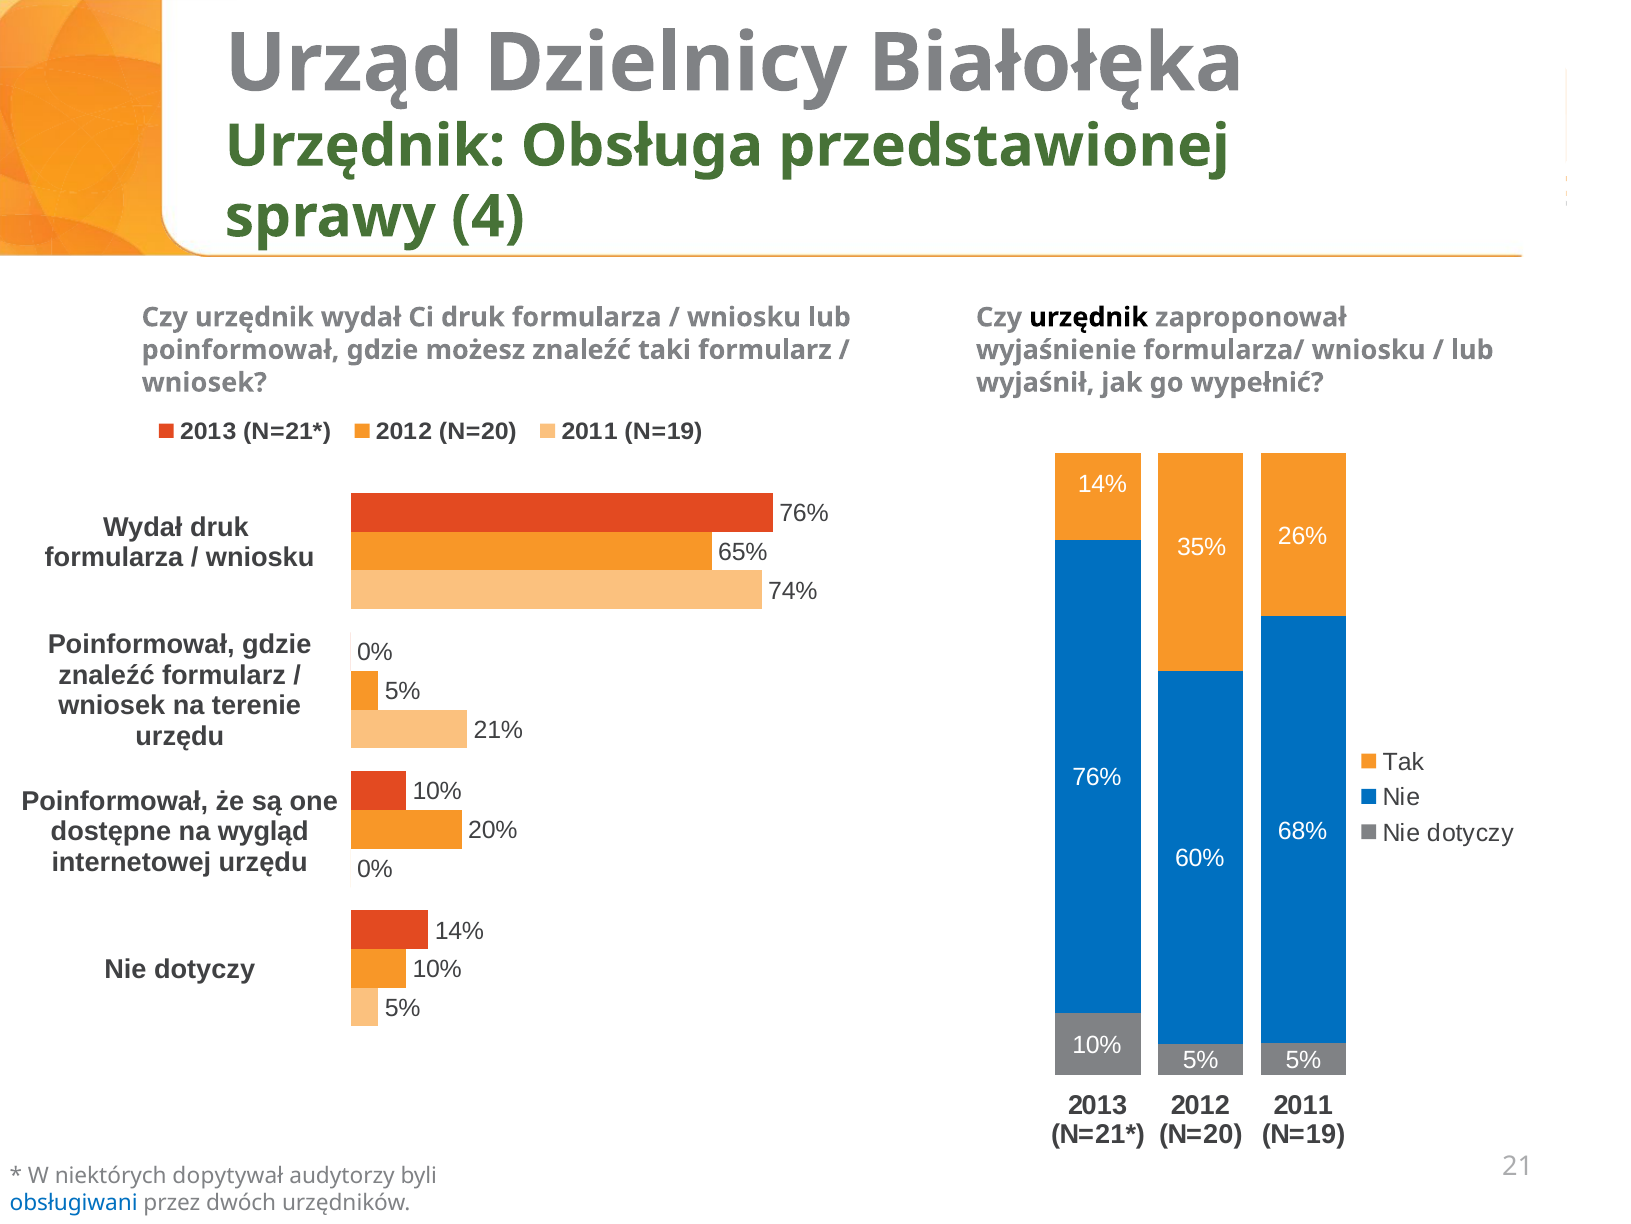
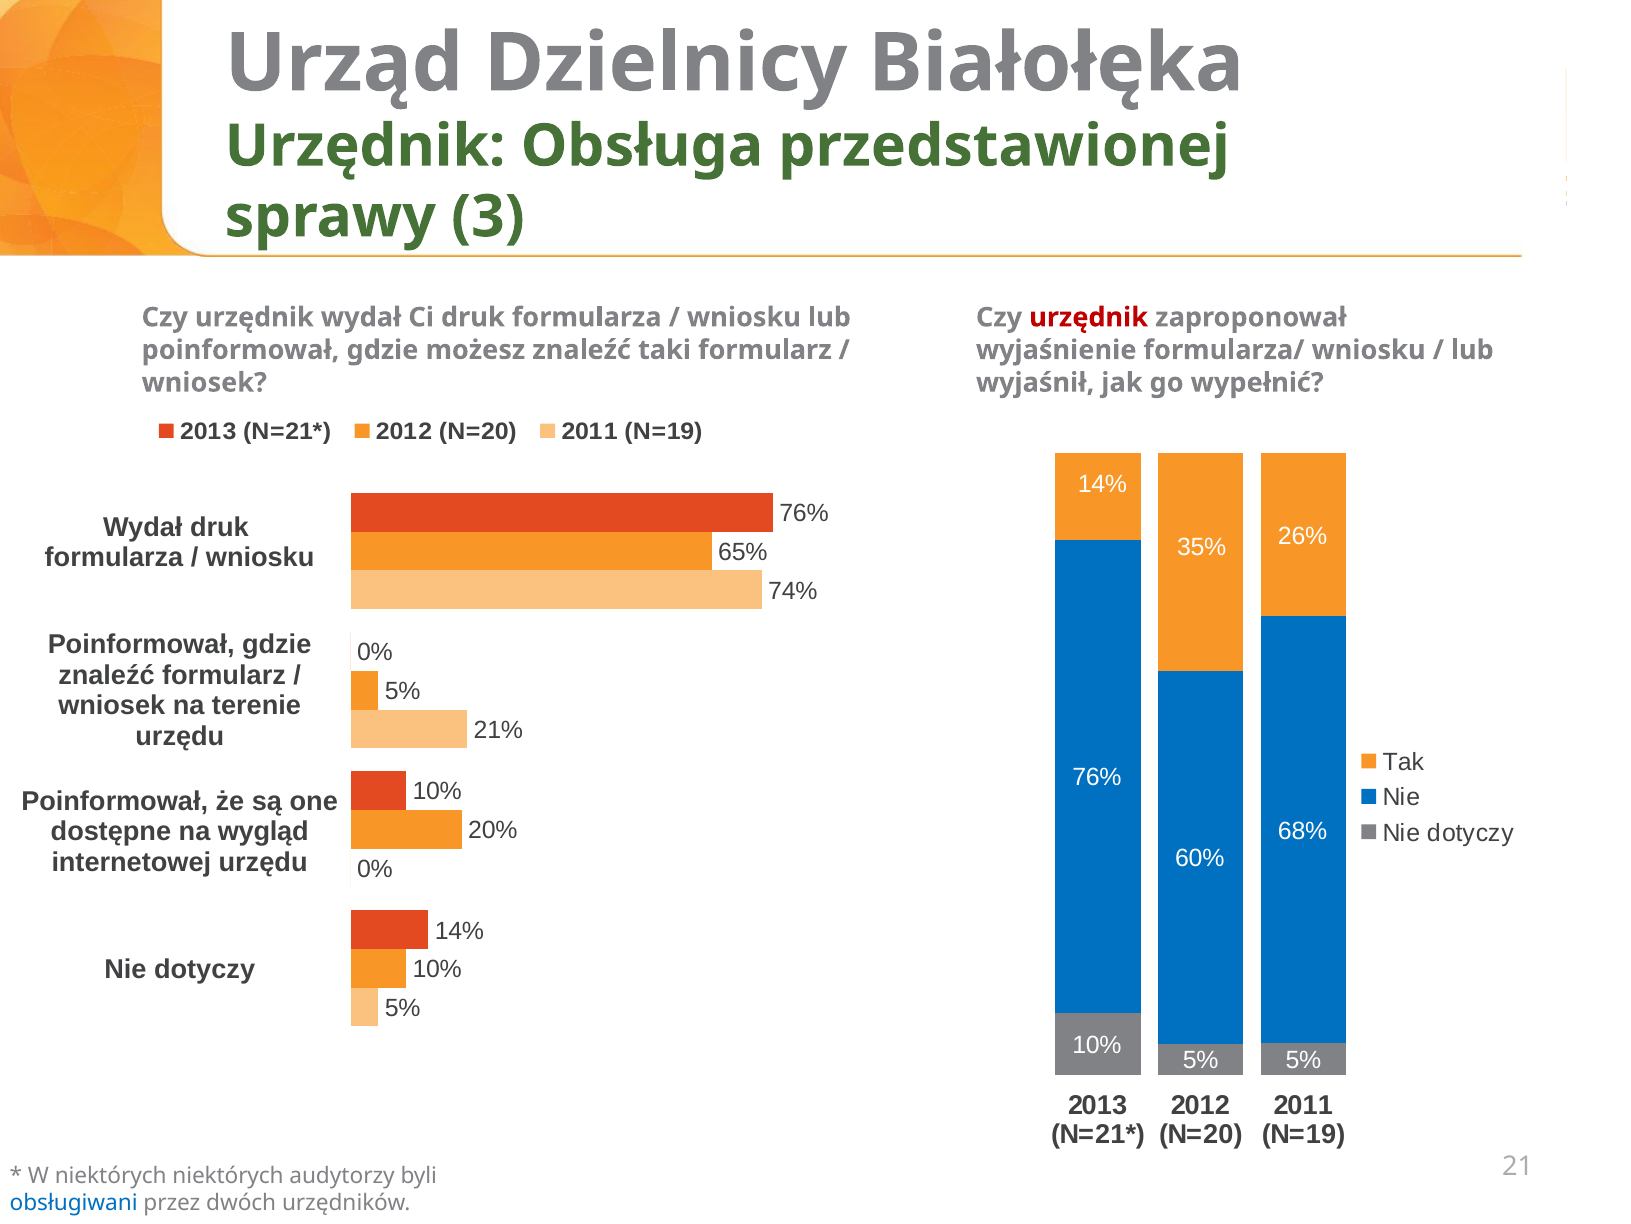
4: 4 -> 3 (488, 217)
urzędnik colour: black -> red (1089, 317)
niektórych dopytywał: dopytywał -> niektórych (228, 1175)
